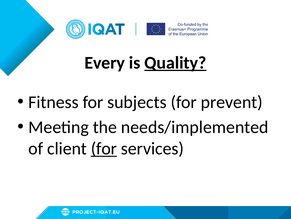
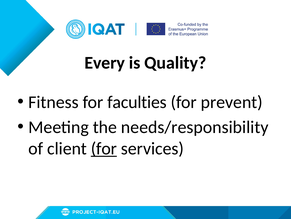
Quality underline: present -> none (175, 63)
subjects: subjects -> faculties (137, 102)
needs/implemented: needs/implemented -> needs/responsibility (195, 127)
